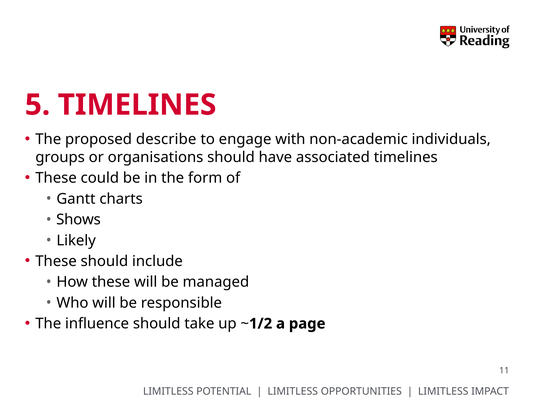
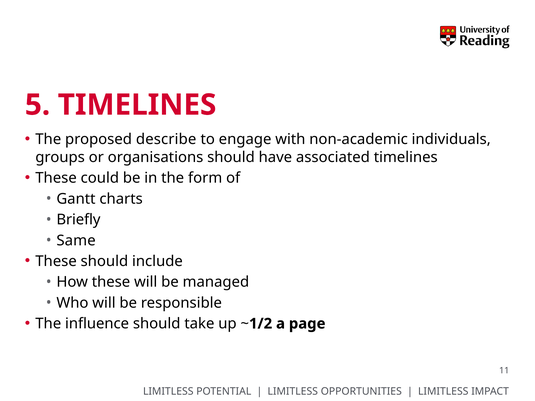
Shows: Shows -> Briefly (78, 220)
Likely: Likely -> Same (76, 241)
